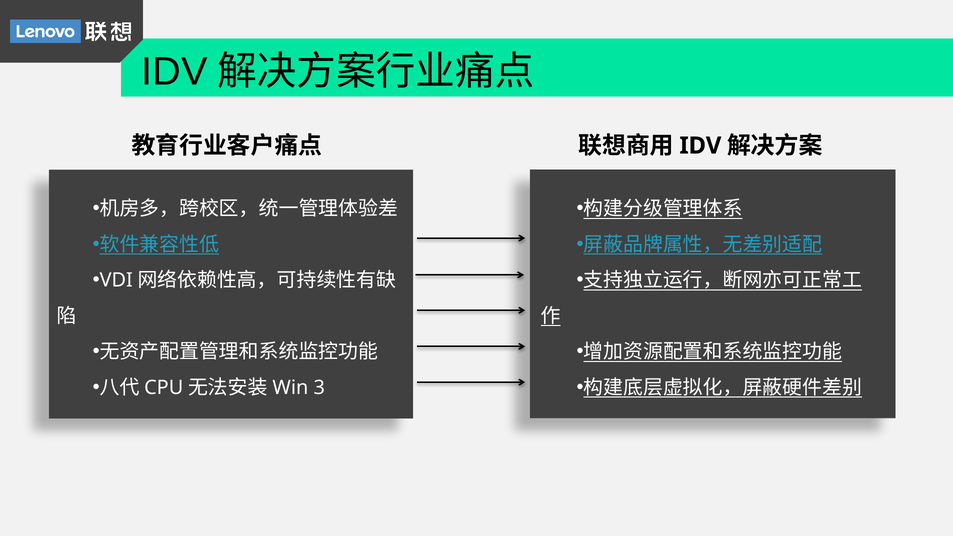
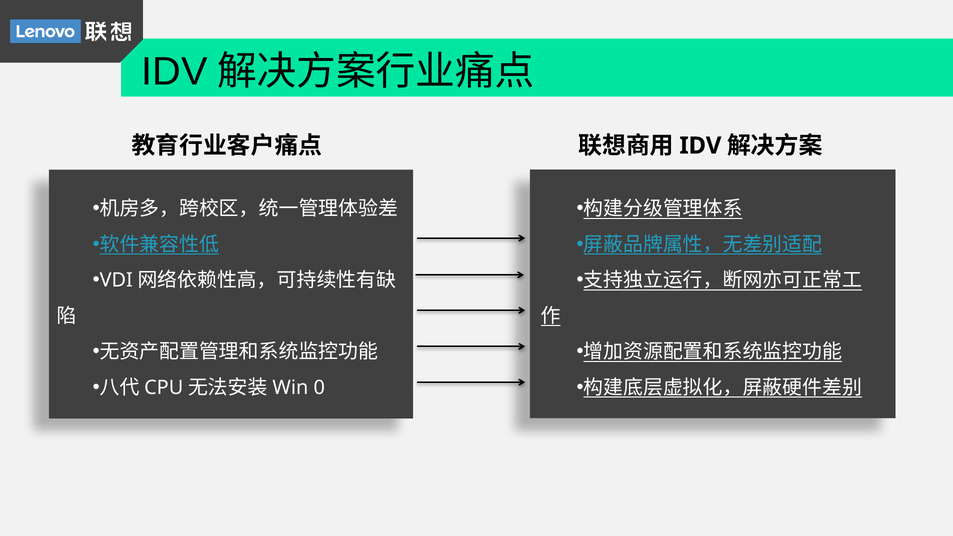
3: 3 -> 0 (319, 388)
